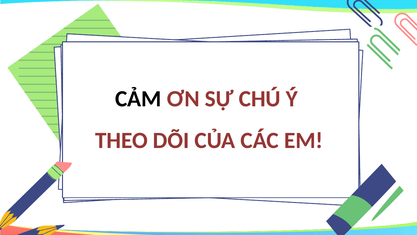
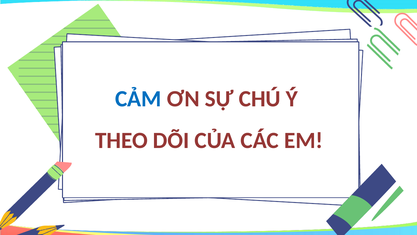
CẢM colour: black -> blue (138, 99)
